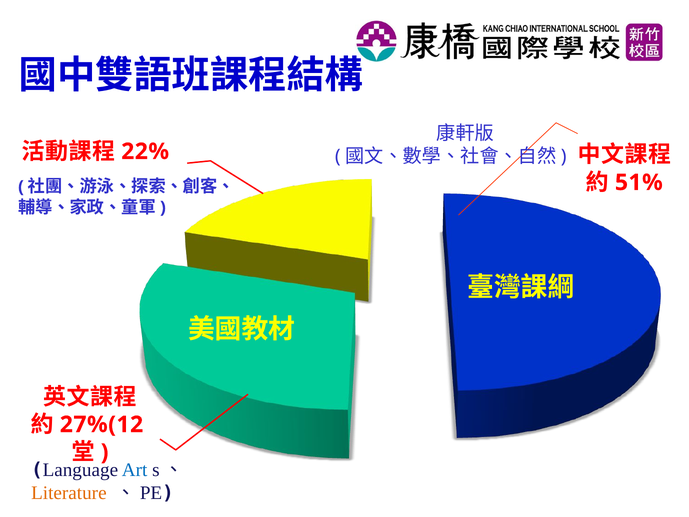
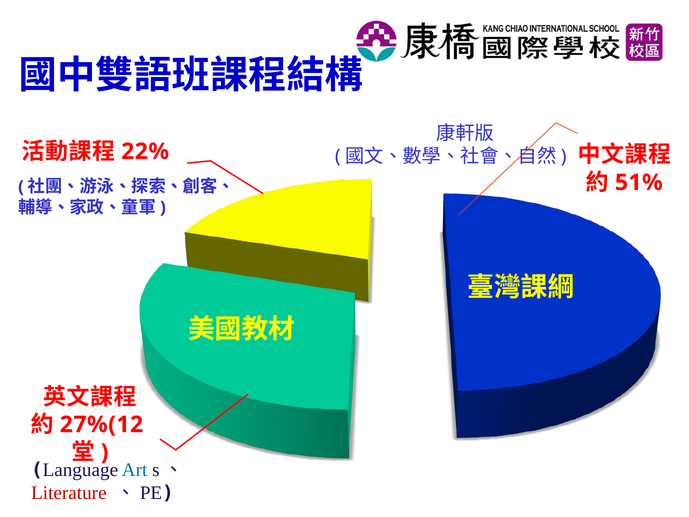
Literature colour: orange -> red (69, 493)
